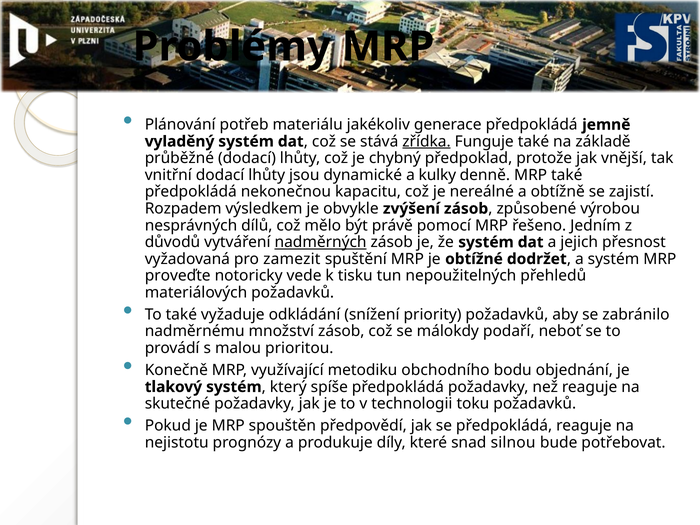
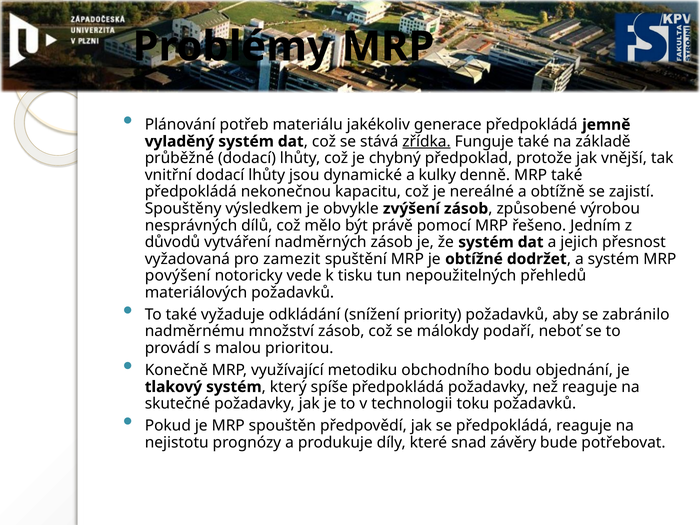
Rozpadem: Rozpadem -> Spouštěny (183, 209)
nadměrných underline: present -> none (321, 242)
proveďte: proveďte -> povýšení (178, 276)
silnou: silnou -> závěry (513, 443)
